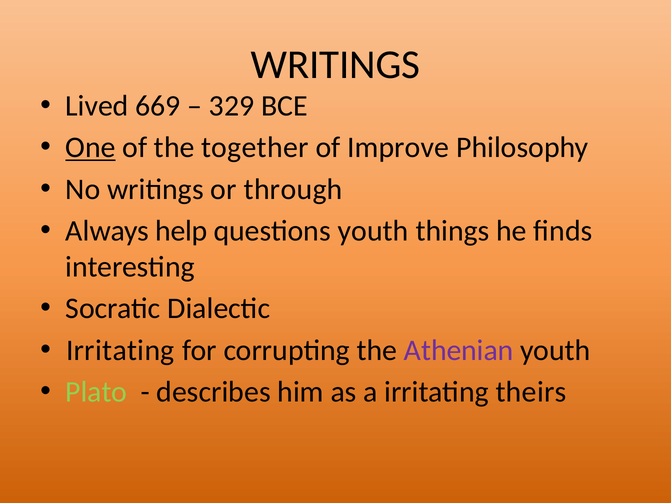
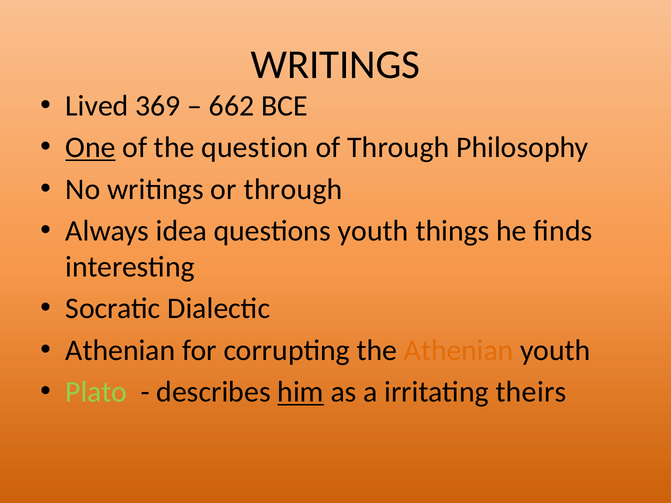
669: 669 -> 369 (158, 106)
329: 329 -> 662 (232, 106)
together: together -> question (255, 148)
of Improve: Improve -> Through (398, 148)
help: help -> idea (181, 231)
Irritating: Irritating -> Athenian (120, 350)
Athenian colour: purple -> orange (459, 350)
him underline: none -> present (301, 392)
